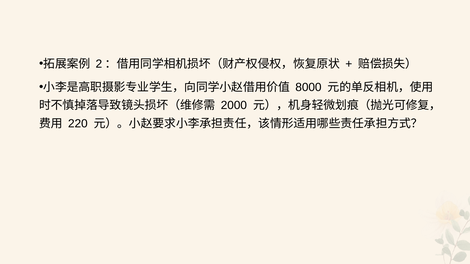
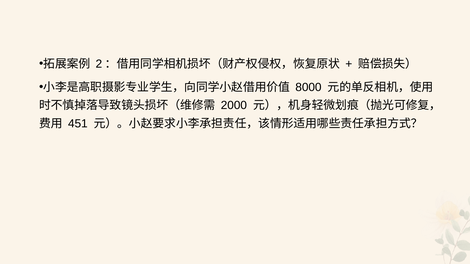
220: 220 -> 451 (78, 124)
